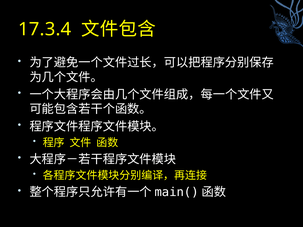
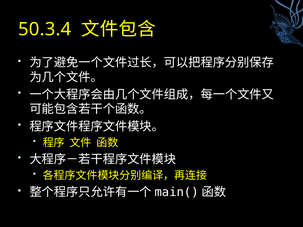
17.3.4: 17.3.4 -> 50.3.4 (45, 29)
